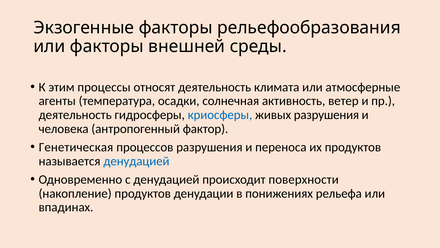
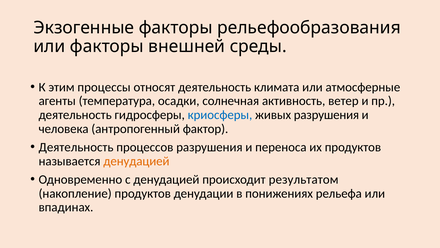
Генетическая: Генетическая -> Деятельность (76, 147)
денудацией colour: blue -> orange (136, 161)
поверхности: поверхности -> результатом (304, 179)
